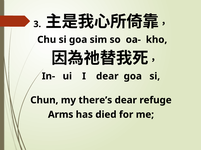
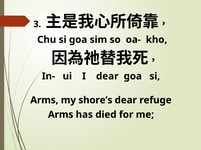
Chun: Chun -> Arms (44, 101)
there’s: there’s -> shore’s (95, 101)
